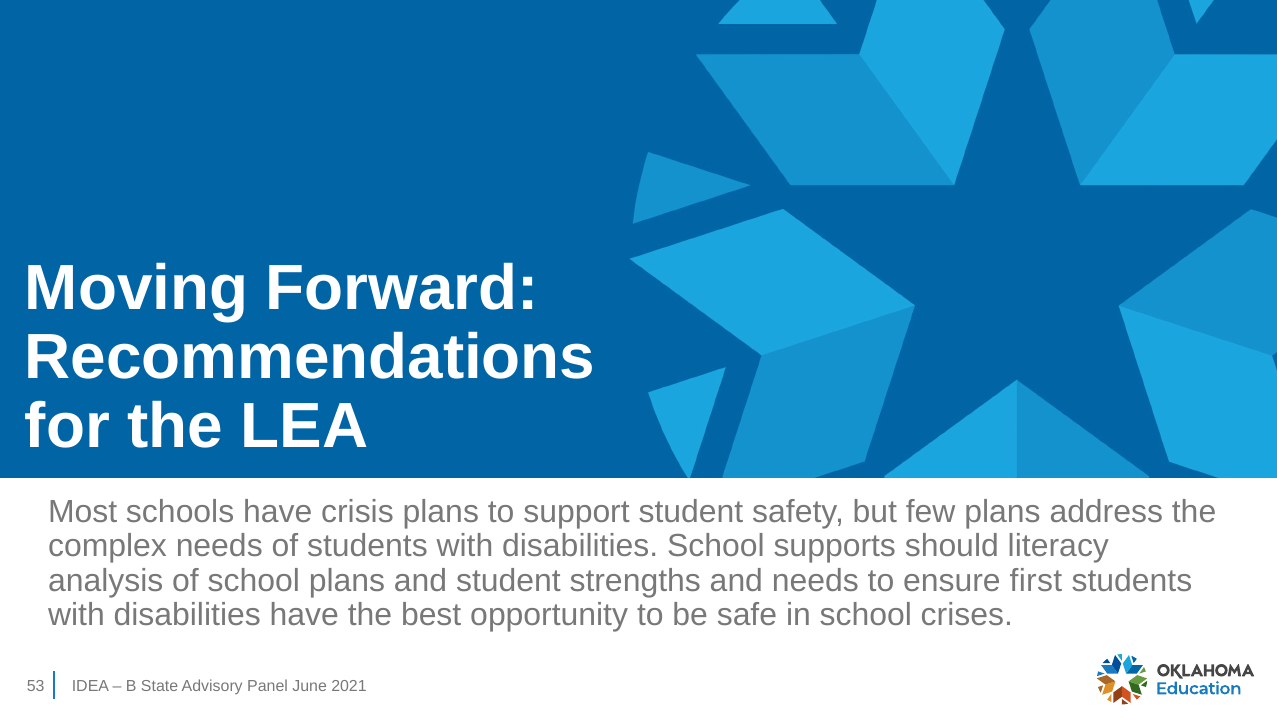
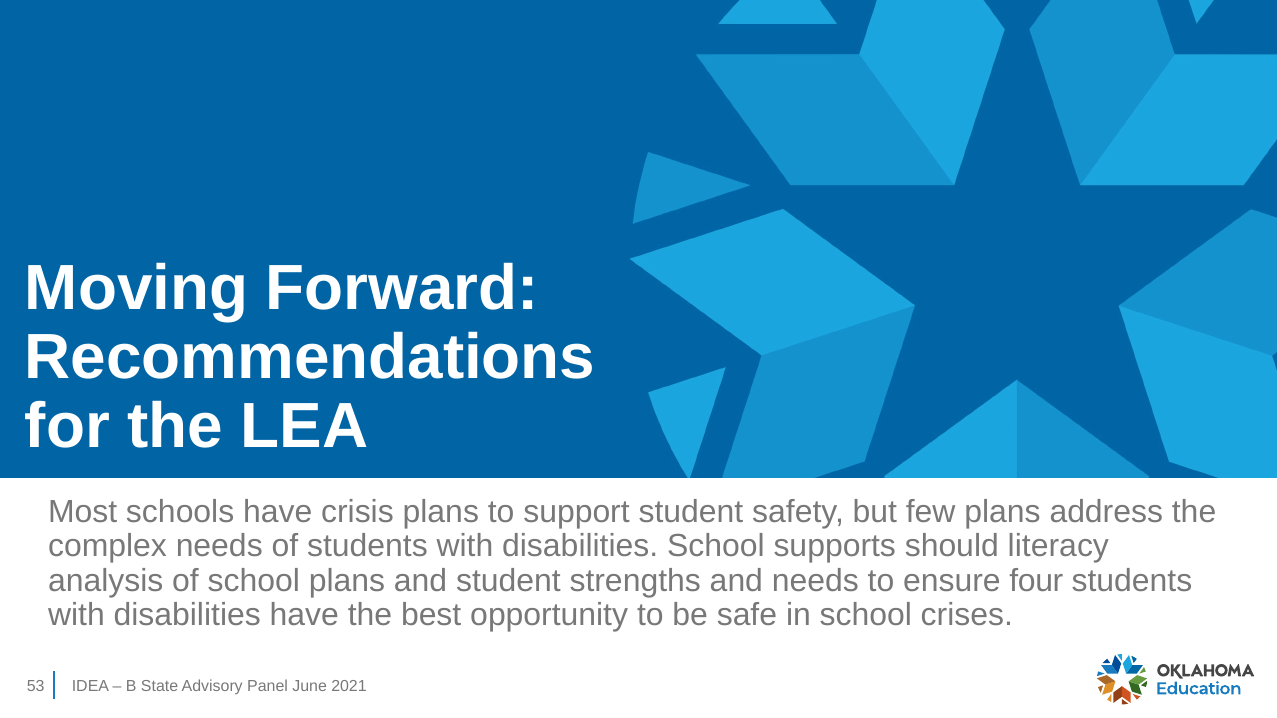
first: first -> four (1036, 581)
